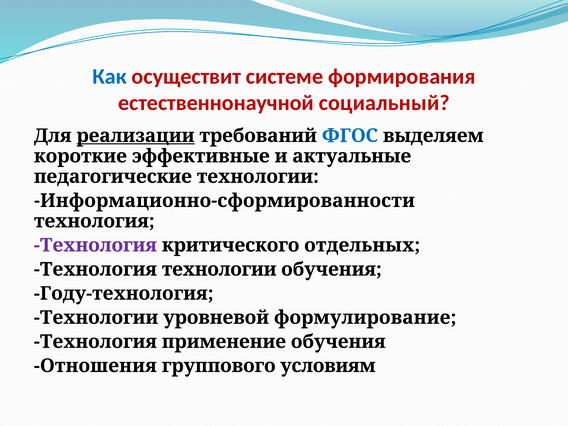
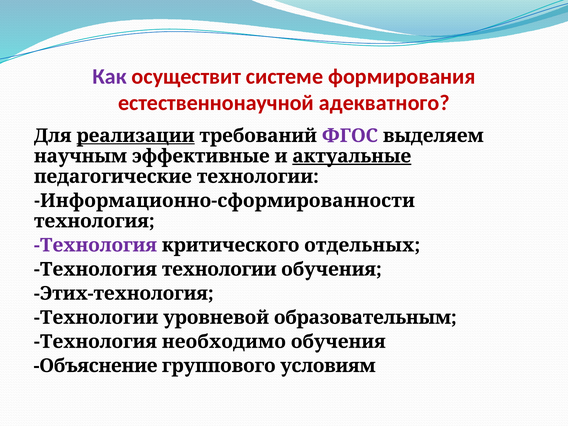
Как colour: blue -> purple (110, 77)
социальный: социальный -> адекватного (384, 103)
ФГОС colour: blue -> purple (350, 136)
короткие: короткие -> научным (80, 156)
актуальные underline: none -> present (352, 156)
Году-технология: Году-технология -> Этих-технология (124, 293)
формулирование: формулирование -> образовательным (365, 318)
применение: применение -> необходимо (224, 342)
Отношения: Отношения -> Объяснение (96, 366)
